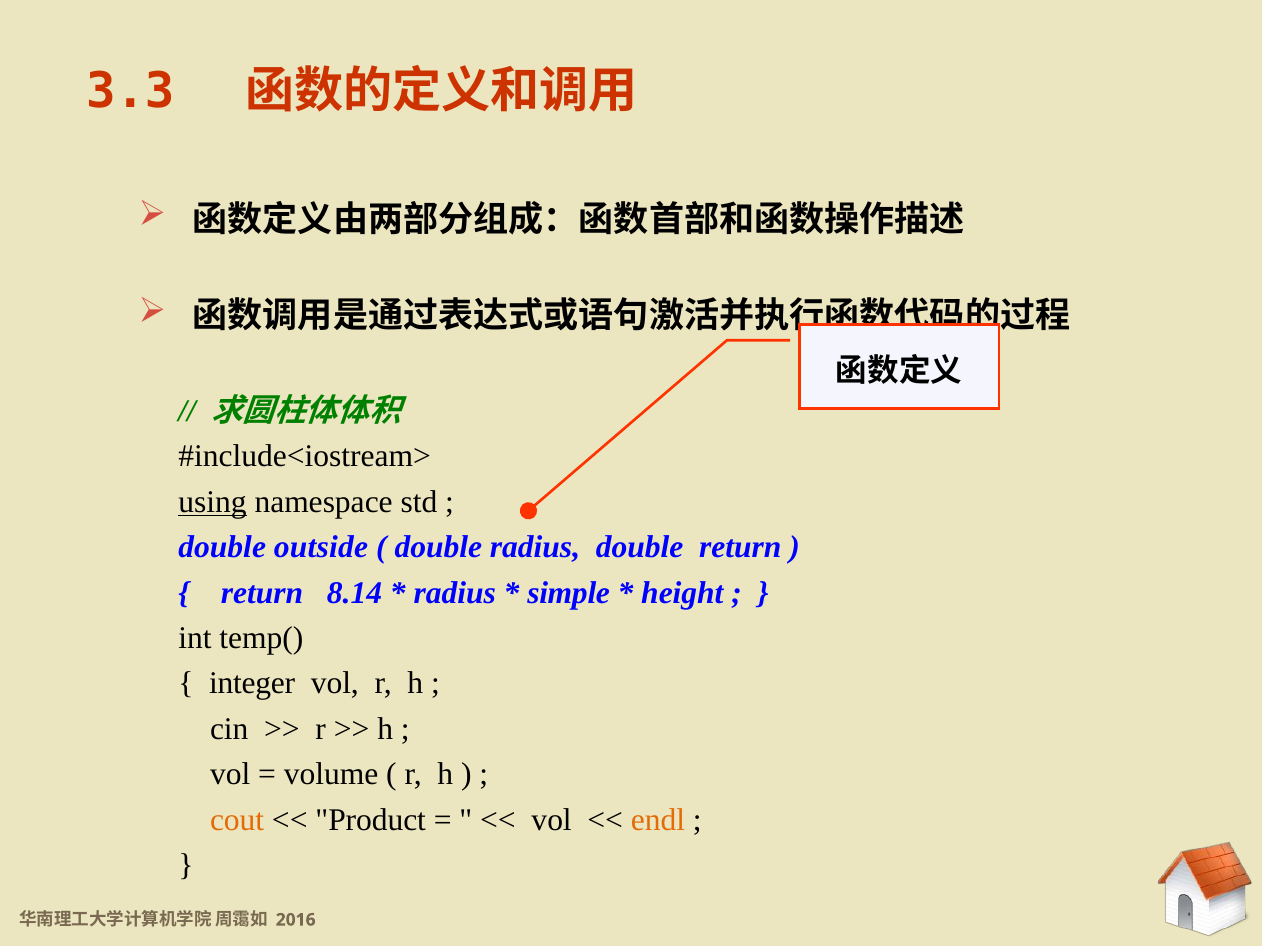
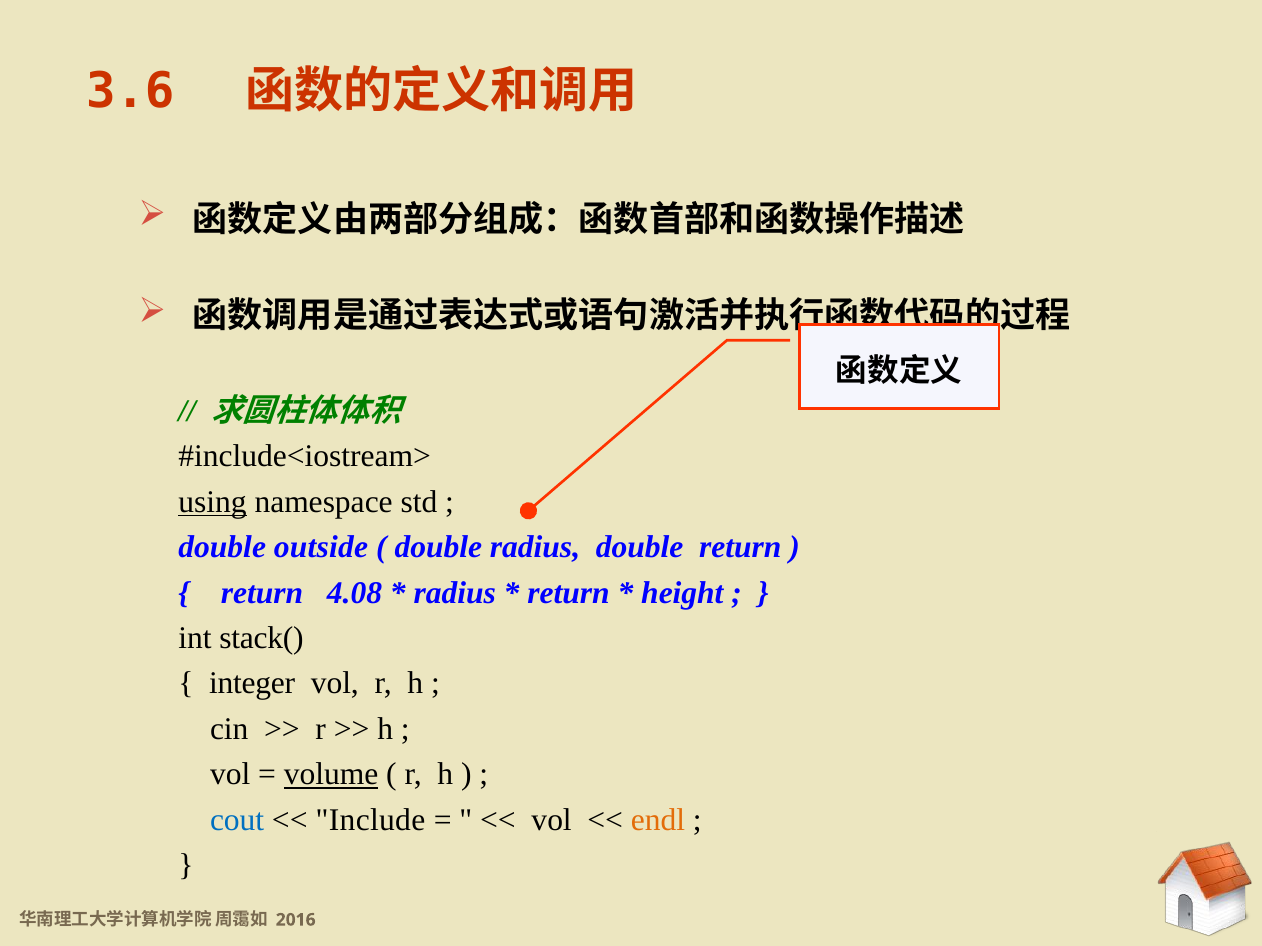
3.3: 3.3 -> 3.6 (130, 92)
8.14: 8.14 -> 4.08 (354, 593)
simple: simple -> return (568, 593)
temp(: temp( -> stack( (262, 638)
volume underline: none -> present (331, 775)
cout colour: orange -> blue (237, 820)
Product: Product -> Include (371, 820)
